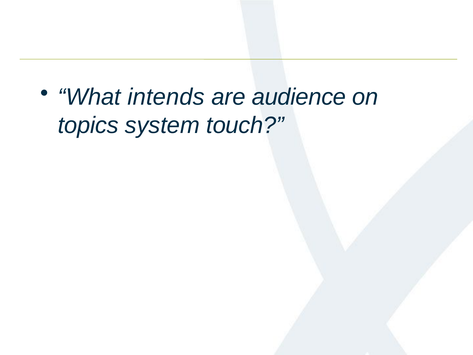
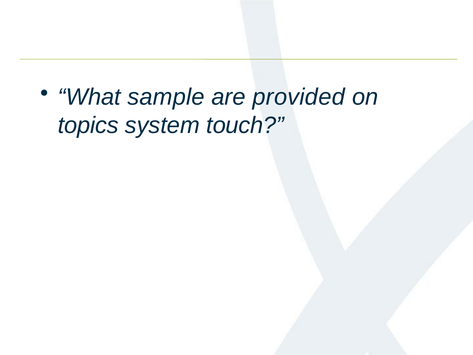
intends: intends -> sample (166, 97)
audience: audience -> provided (299, 97)
